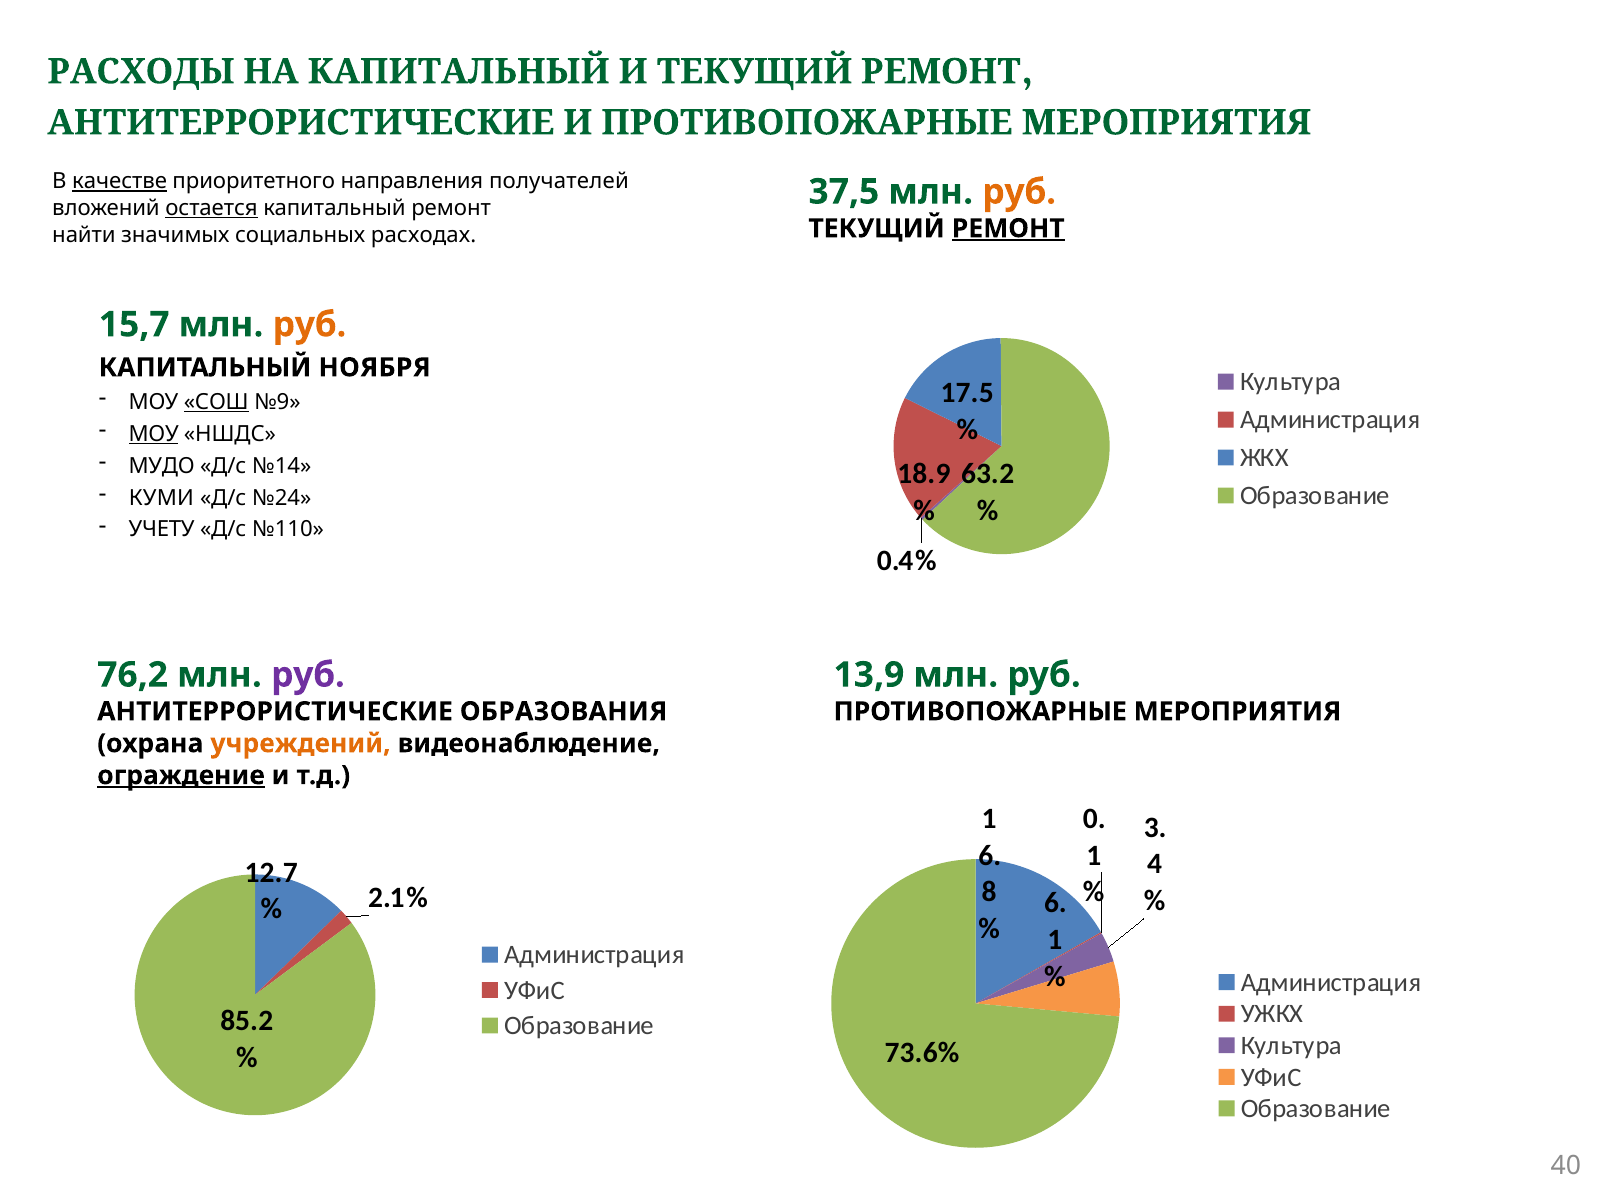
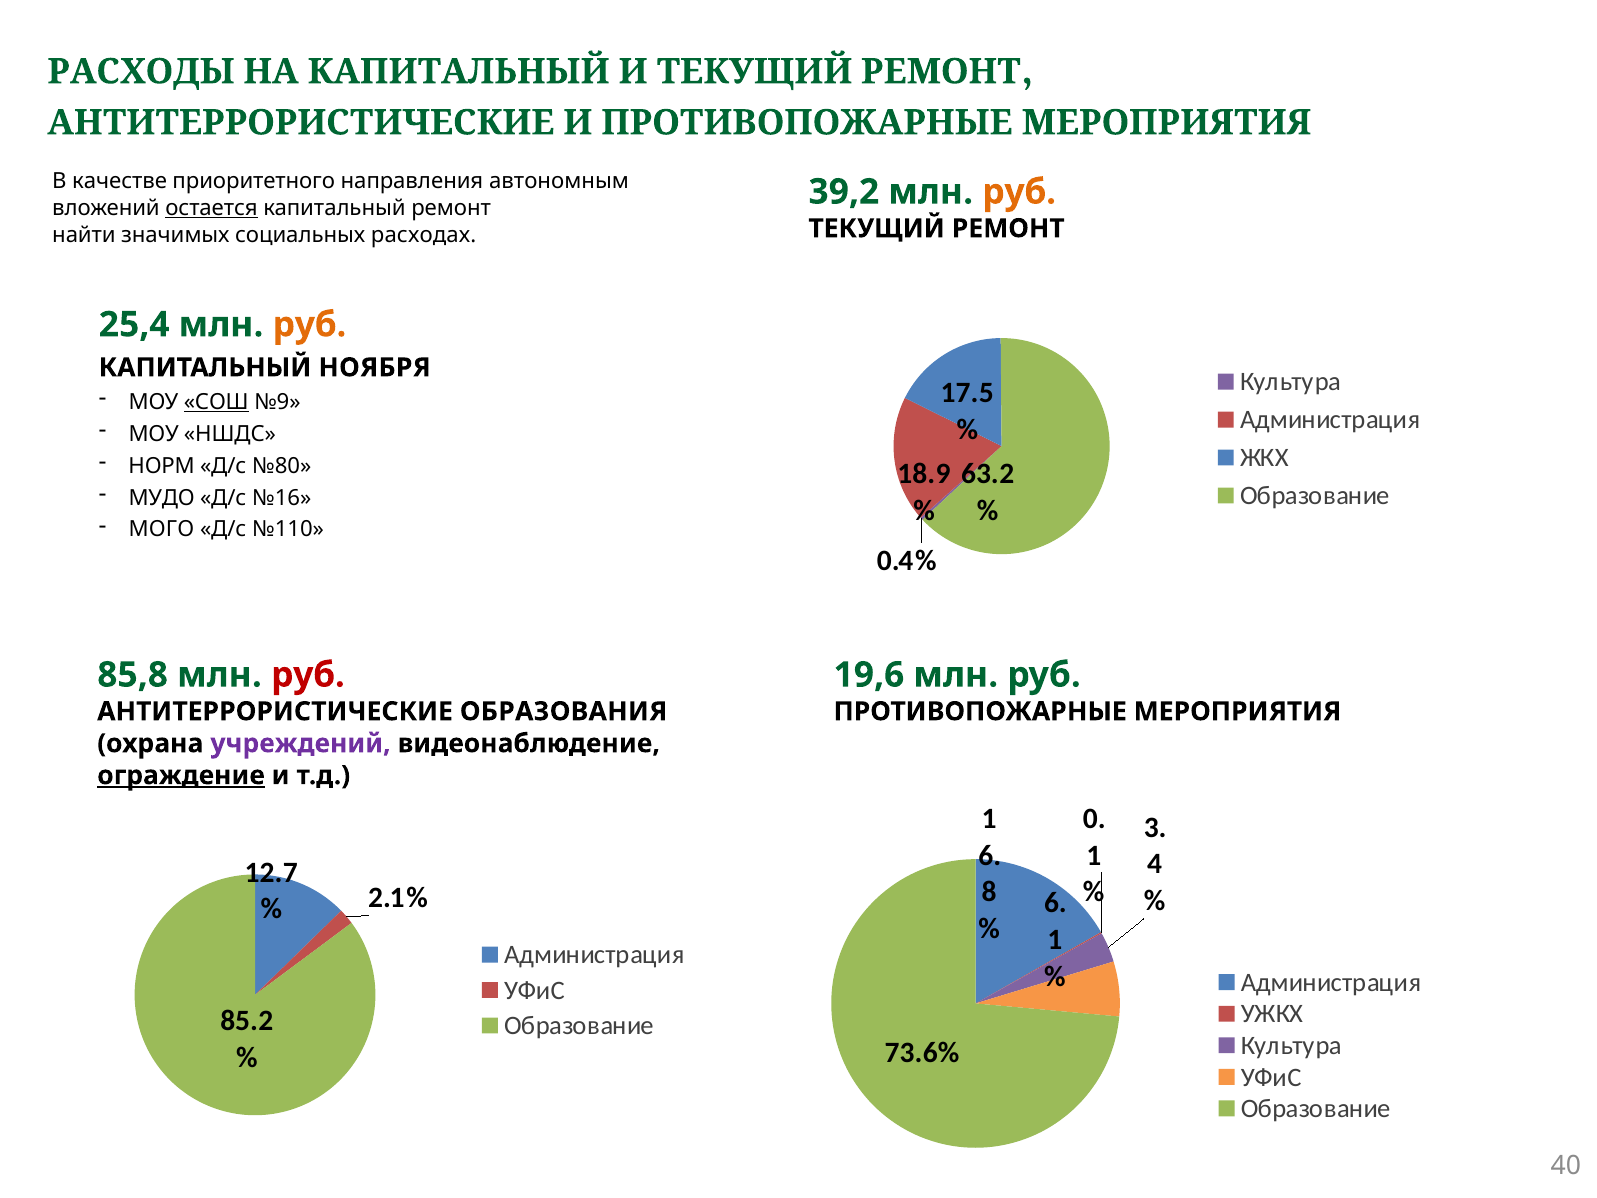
качестве underline: present -> none (120, 181)
получателей: получателей -> автономным (559, 181)
37,5: 37,5 -> 39,2 (844, 192)
РЕМОНТ underline: present -> none (1008, 228)
15,7: 15,7 -> 25,4 (134, 325)
МОУ underline: present -> none (154, 434)
МУДО: МУДО -> НОРМ (162, 466)
№14: №14 -> №80 (282, 466)
КУМИ: КУМИ -> МУДО (162, 498)
№24: №24 -> №16 (282, 498)
УЧЕТУ: УЧЕТУ -> МОГО (161, 530)
76,2: 76,2 -> 85,8 (133, 675)
руб colour: purple -> red (308, 675)
13,9: 13,9 -> 19,6 (869, 675)
учреждений colour: orange -> purple (300, 743)
